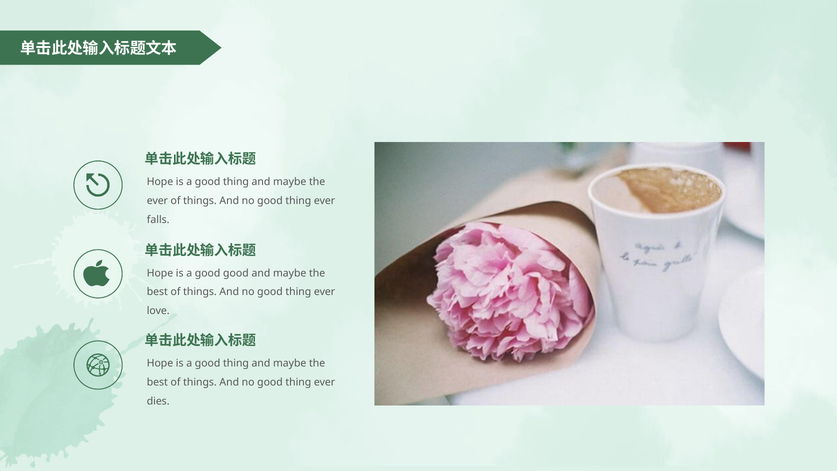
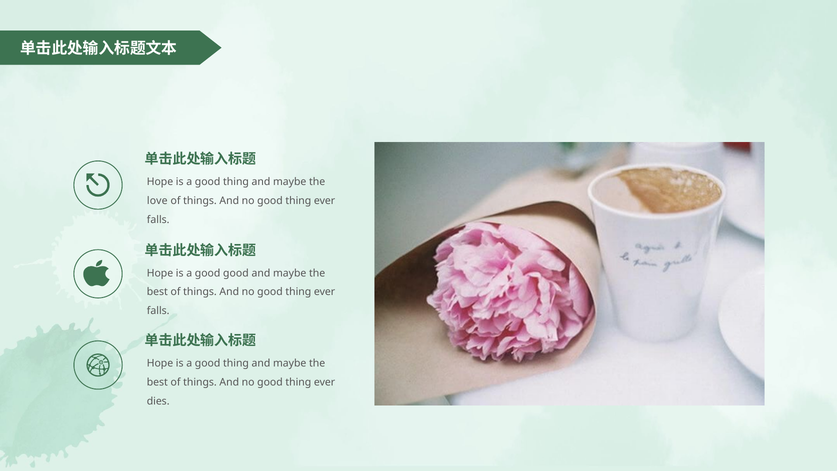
ever: ever -> love (157, 201)
love: love -> falls (158, 311)
